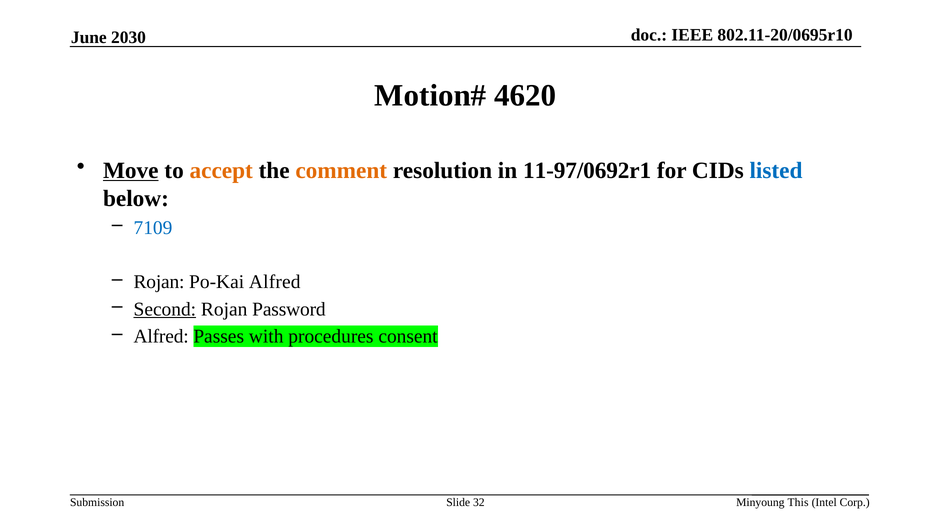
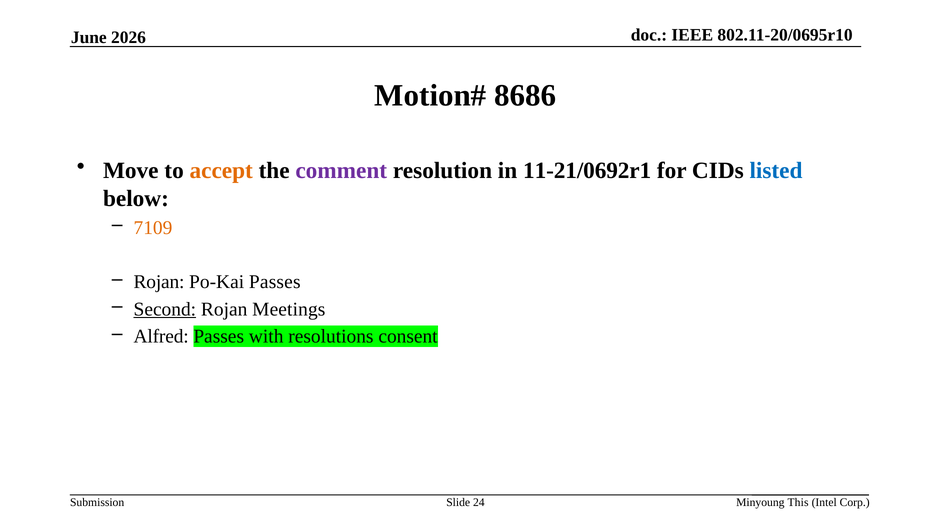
2030: 2030 -> 2026 (129, 37)
4620: 4620 -> 8686 (525, 95)
Move underline: present -> none (131, 170)
comment colour: orange -> purple (341, 170)
11-97/0692r1: 11-97/0692r1 -> 11-21/0692r1 (587, 170)
7109 colour: blue -> orange (153, 228)
Po-Kai Alfred: Alfred -> Passes (275, 282)
Password: Password -> Meetings (289, 309)
procedures: procedures -> resolutions (331, 336)
32: 32 -> 24 (479, 502)
